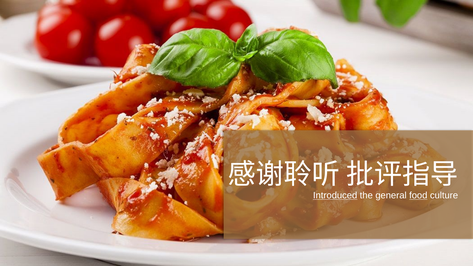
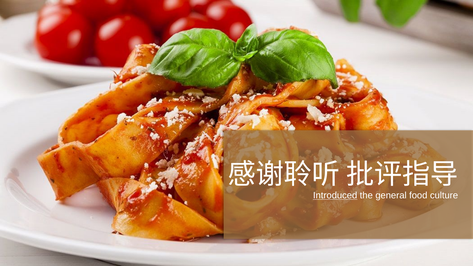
food underline: present -> none (418, 196)
